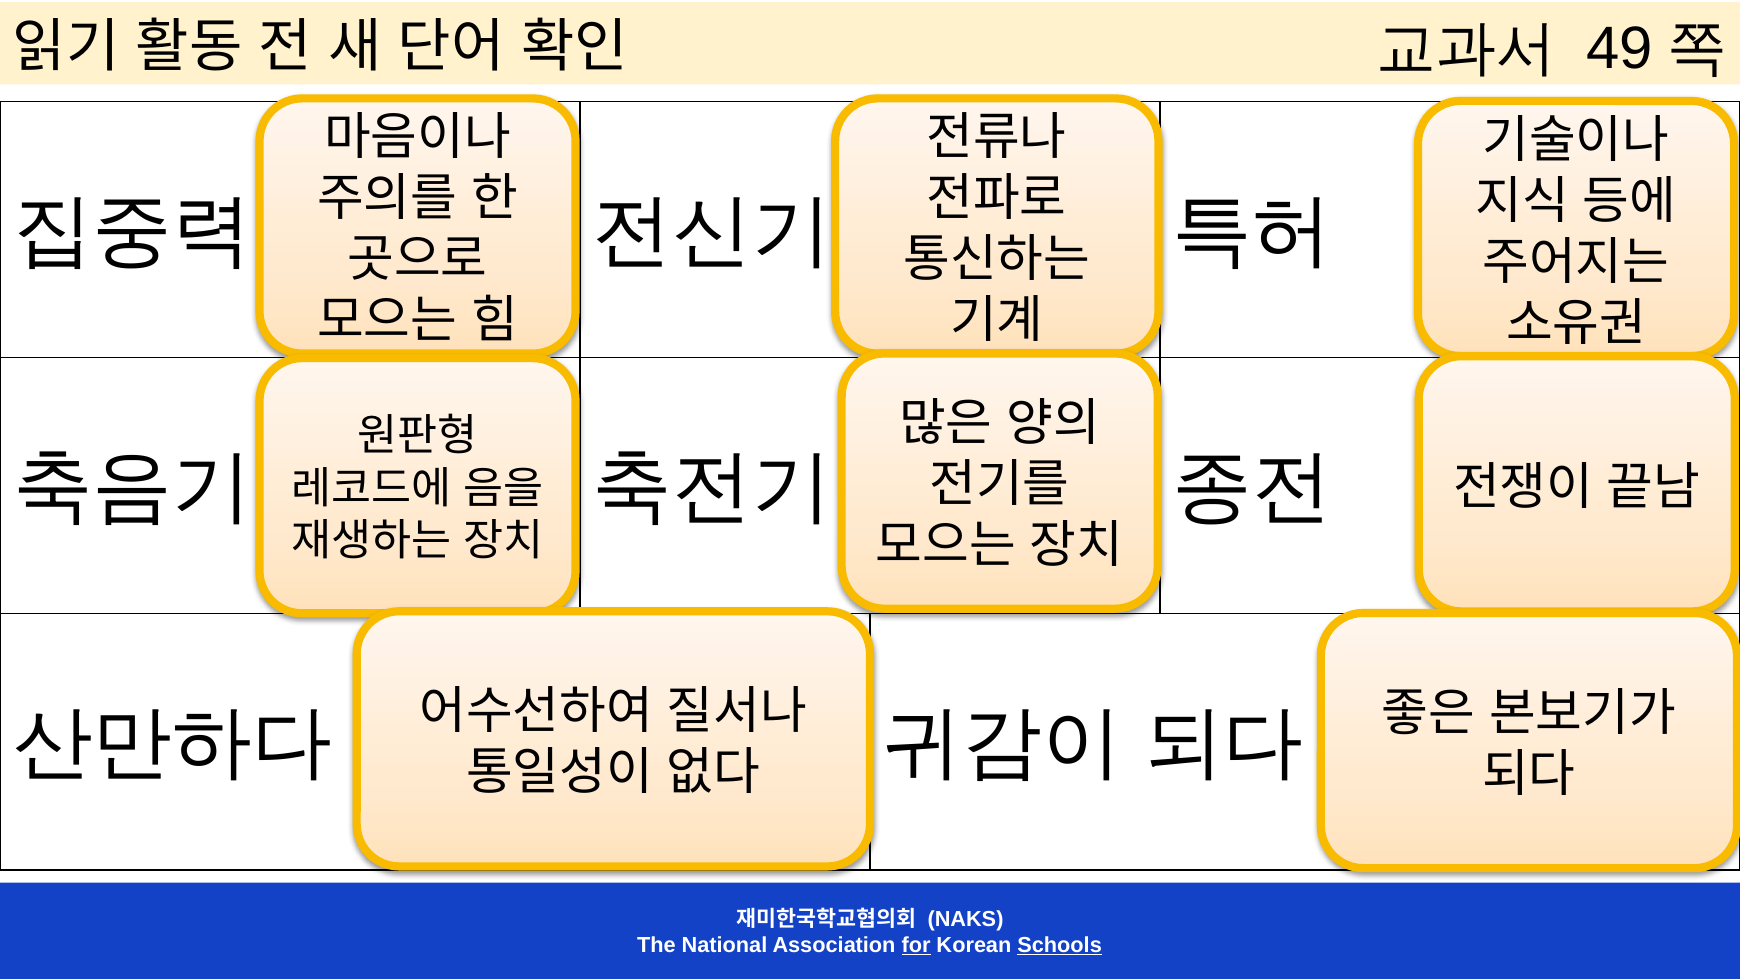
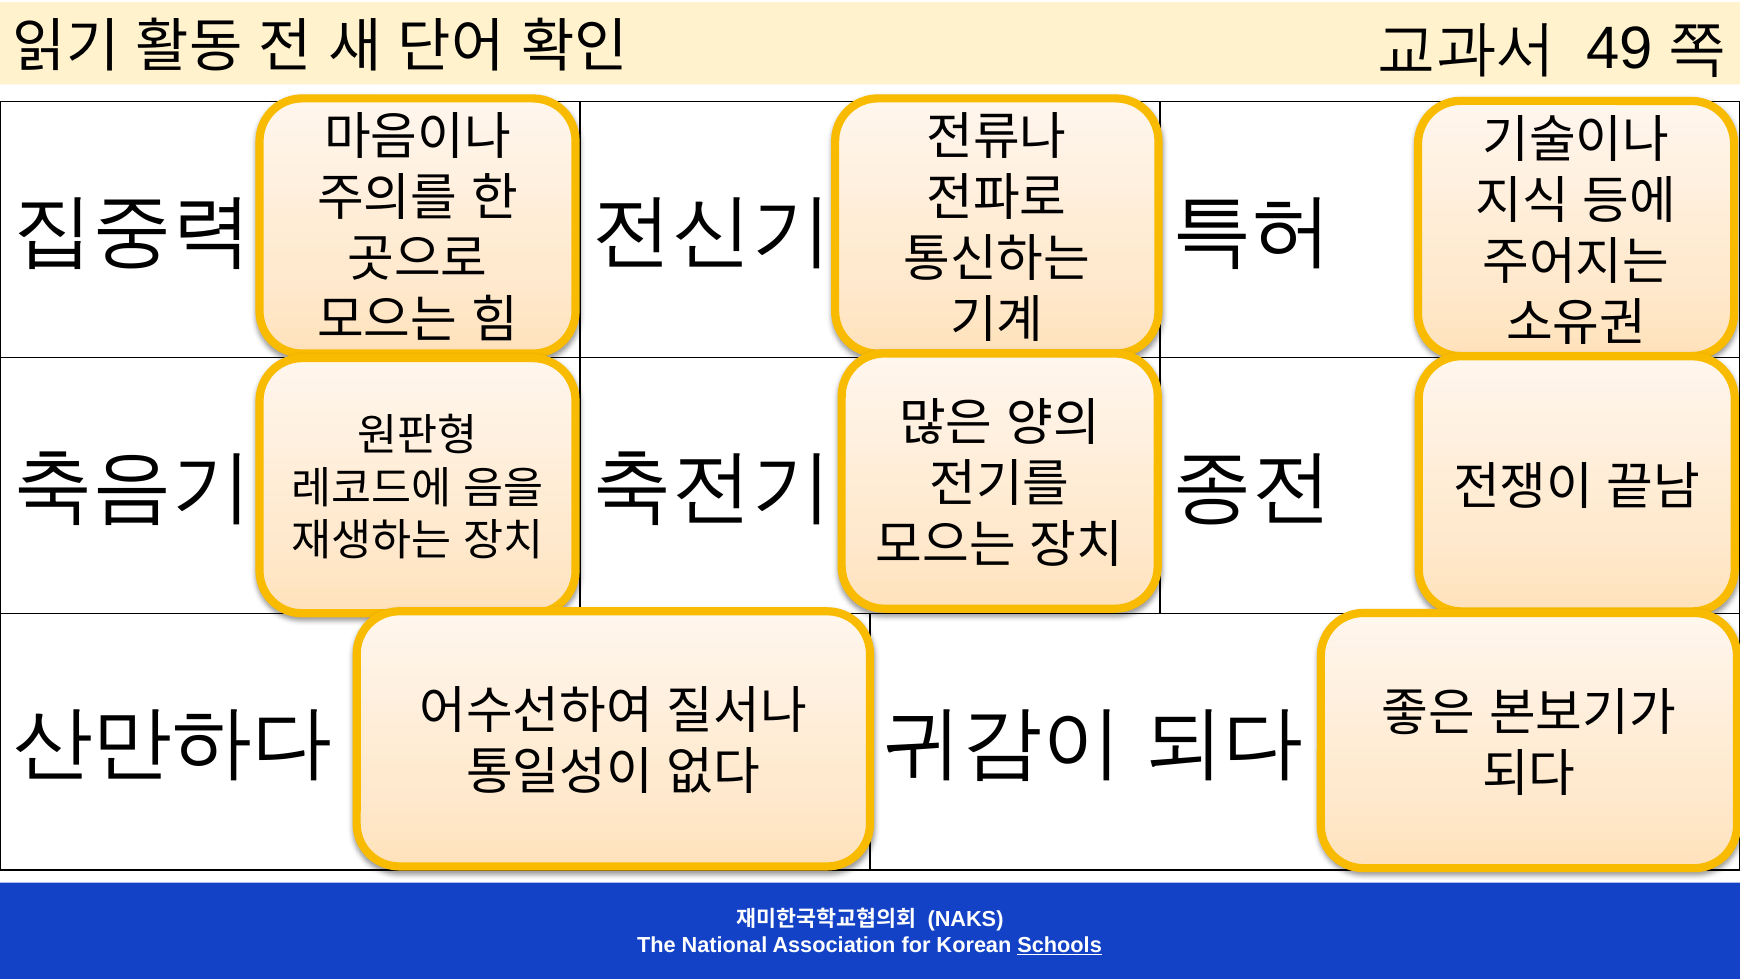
for underline: present -> none (916, 945)
